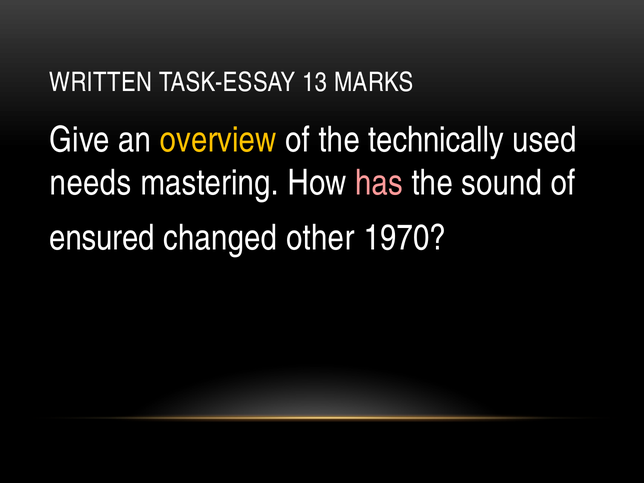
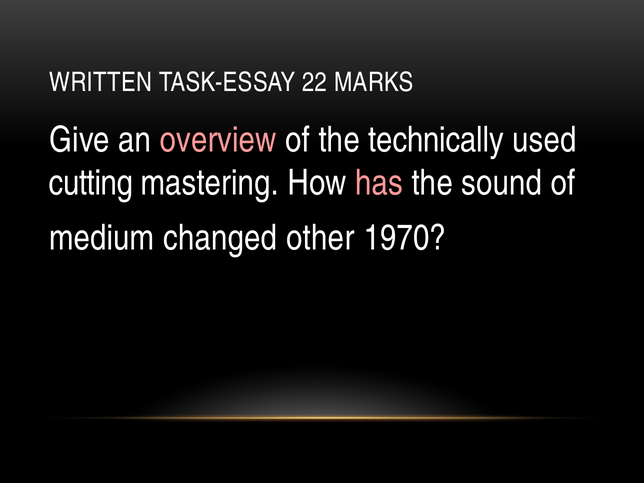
13: 13 -> 22 (315, 82)
overview colour: yellow -> pink (218, 140)
needs: needs -> cutting (91, 183)
ensured: ensured -> medium (102, 238)
